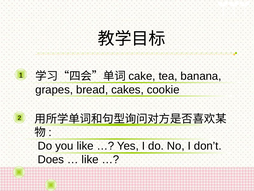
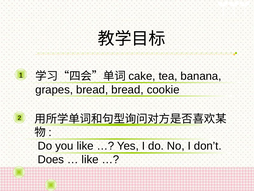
bread cakes: cakes -> bread (127, 90)
